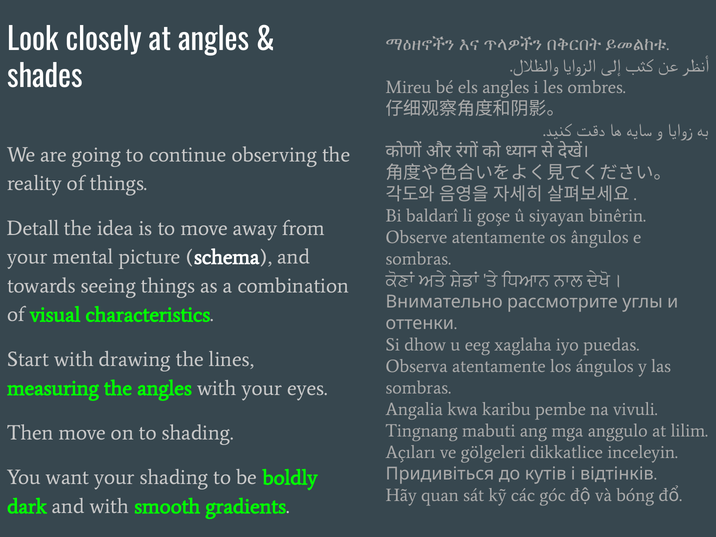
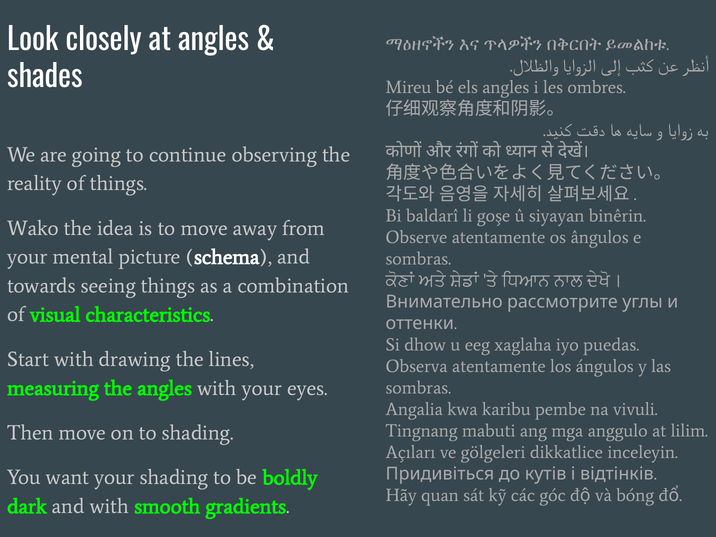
Detall: Detall -> Wako (33, 228)
